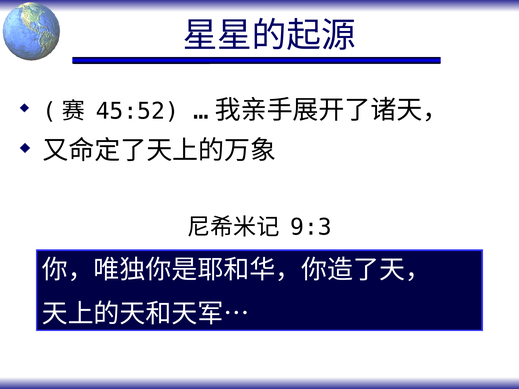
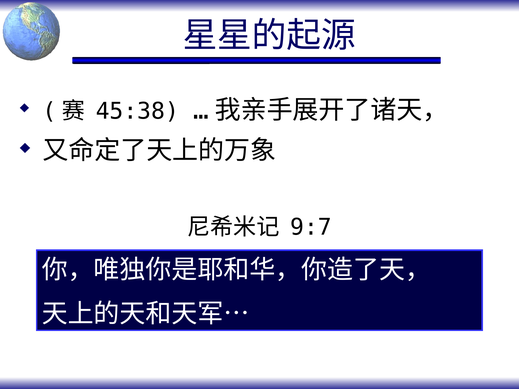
45:52: 45:52 -> 45:38 (137, 111)
9:3: 9:3 -> 9:7 (311, 227)
